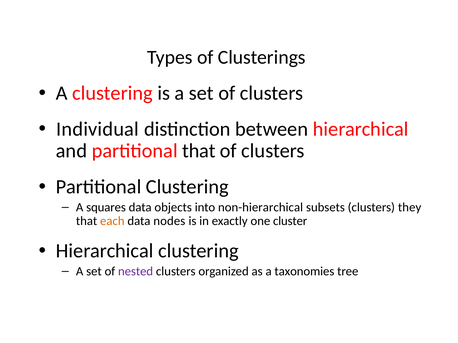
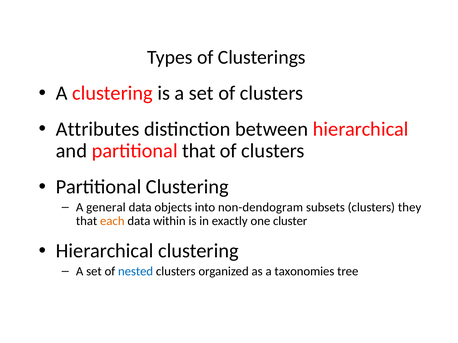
Individual: Individual -> Attributes (98, 129)
squares: squares -> general (106, 207)
non-hierarchical: non-hierarchical -> non-dendogram (261, 207)
nodes: nodes -> within (169, 221)
nested colour: purple -> blue (136, 272)
